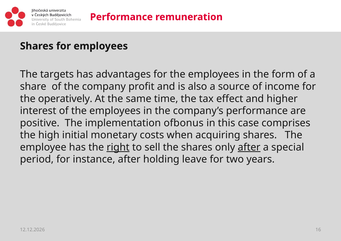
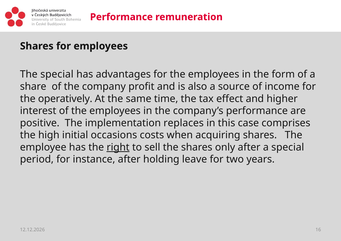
The targets: targets -> special (57, 74)
ofbonus: ofbonus -> replaces (184, 123)
monetary: monetary -> occasions (114, 135)
after underline: present -> none (249, 147)
